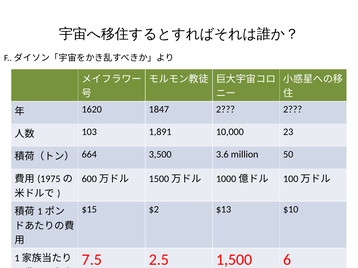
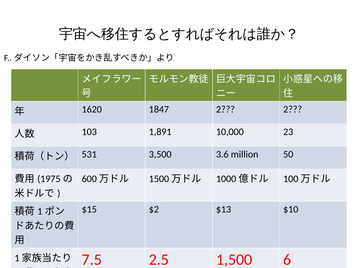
664: 664 -> 531 (89, 155)
